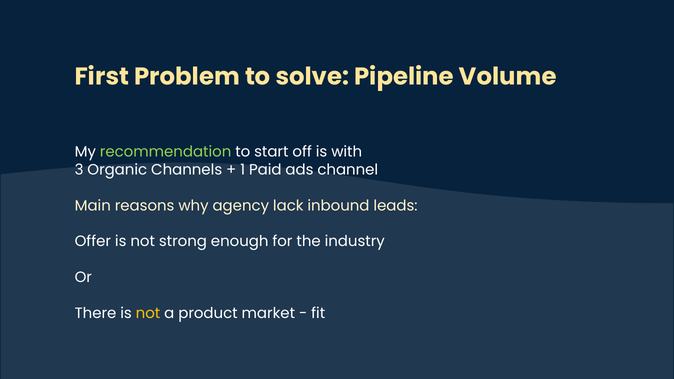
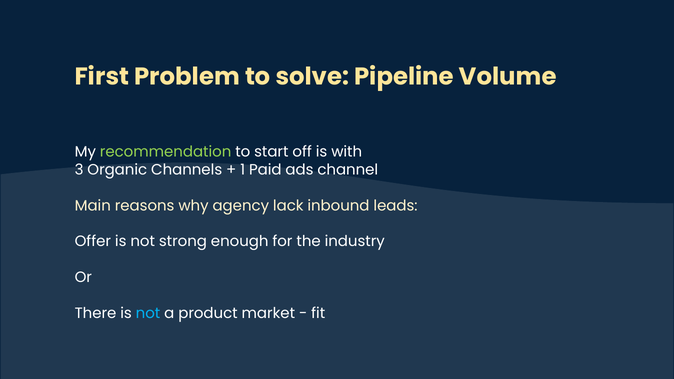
not colour: yellow -> light blue (148, 313)
